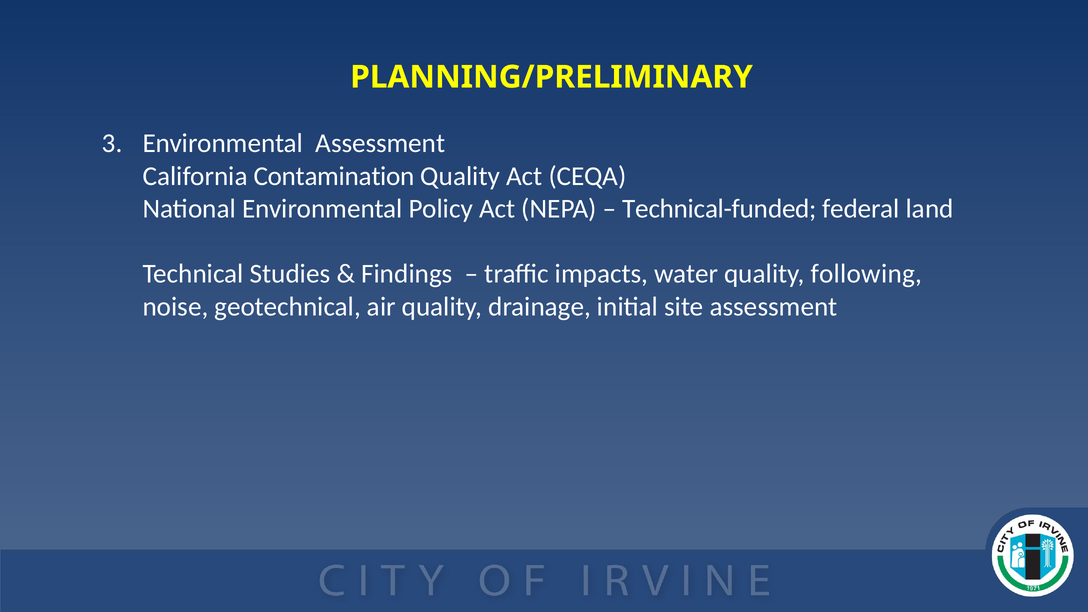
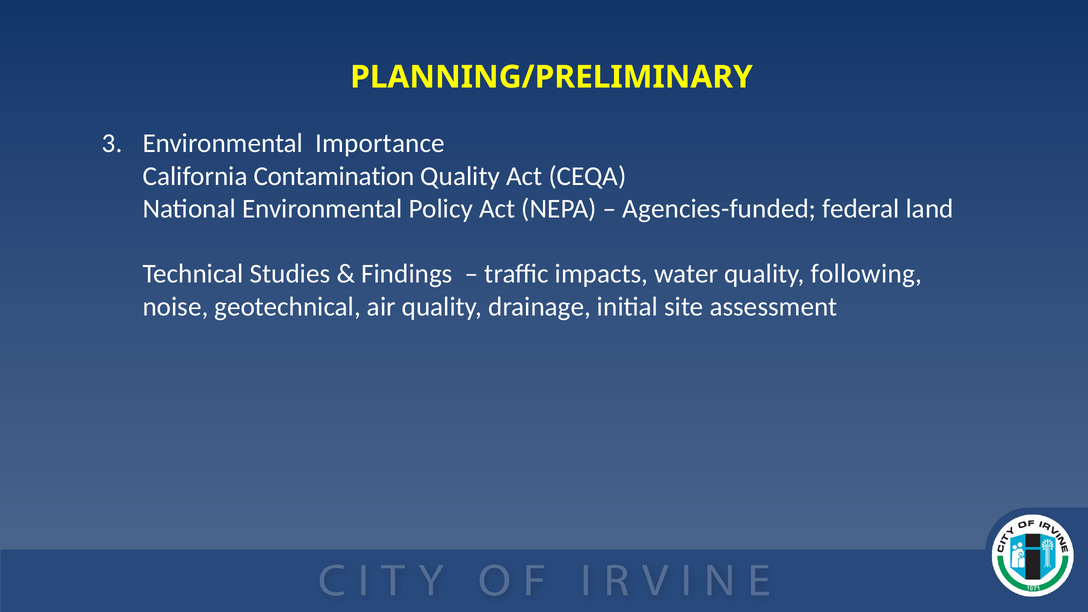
Environmental Assessment: Assessment -> Importance (380, 143)
Technical-funded: Technical-funded -> Agencies-funded (719, 209)
